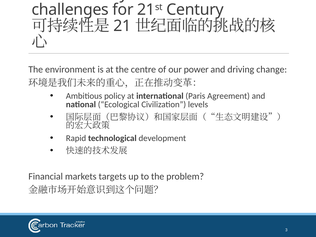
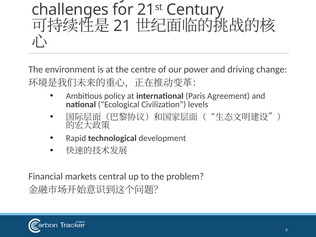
targets: targets -> central (112, 176)
